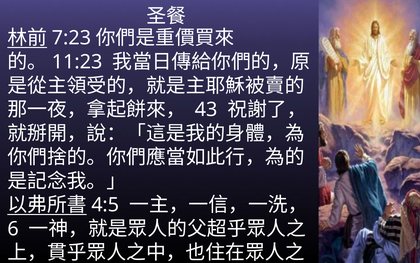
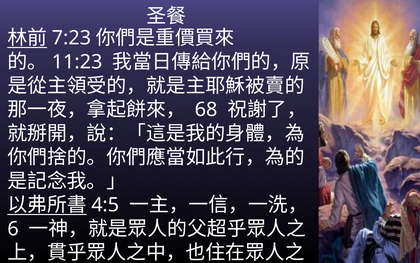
43: 43 -> 68 (206, 109)
